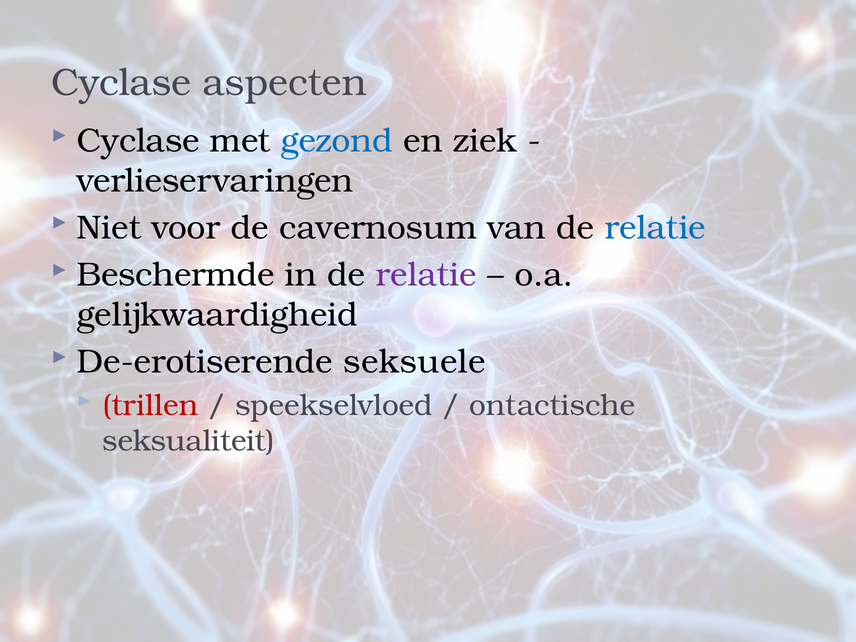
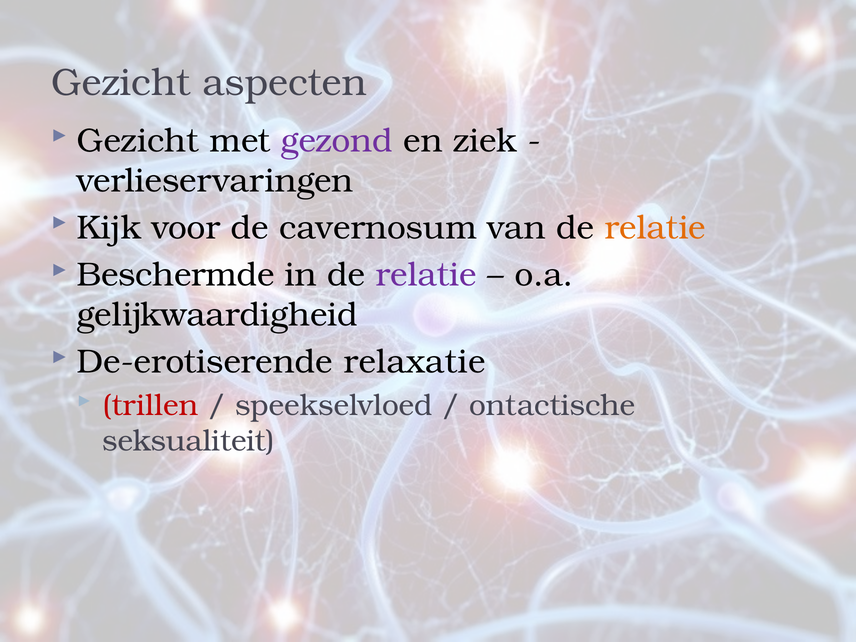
Cyclase: Cyclase -> Gezicht (121, 83)
Cyclase: Cyclase -> Gezicht (138, 141)
gezond colour: blue -> purple (337, 141)
Niet: Niet -> Kijk (109, 228)
relatie colour: blue -> orange (655, 228)
seksuele: seksuele -> relaxatie (415, 362)
